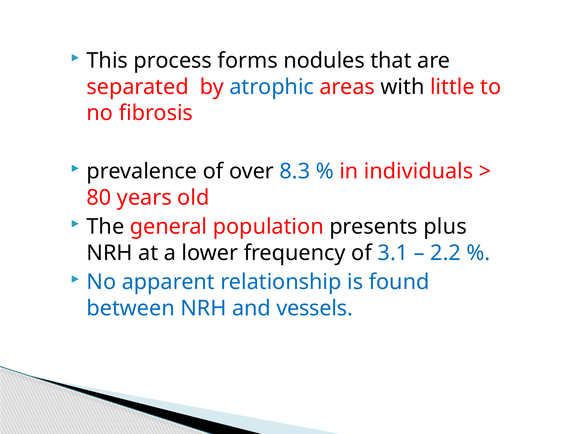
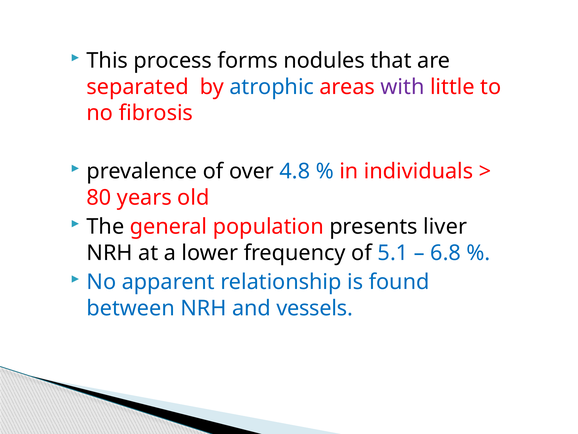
with colour: black -> purple (402, 87)
8.3: 8.3 -> 4.8 (295, 171)
plus: plus -> liver (445, 227)
3.1: 3.1 -> 5.1 (393, 253)
2.2: 2.2 -> 6.8 (446, 253)
